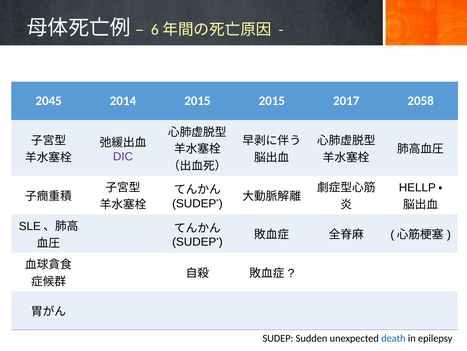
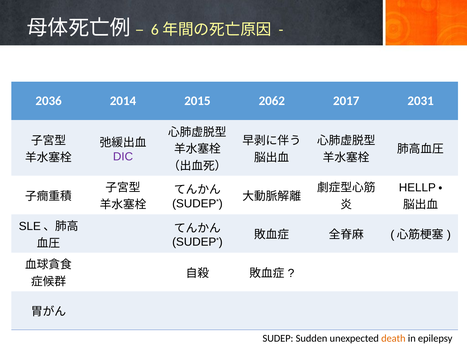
2045: 2045 -> 2036 (49, 101)
2015 2015: 2015 -> 2062 (272, 101)
2058: 2058 -> 2031 (421, 101)
death colour: blue -> orange (393, 338)
